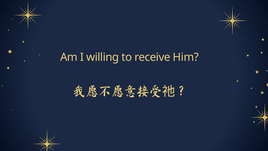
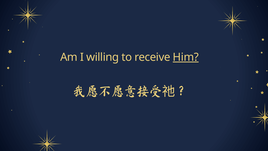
Him underline: none -> present (186, 57)
